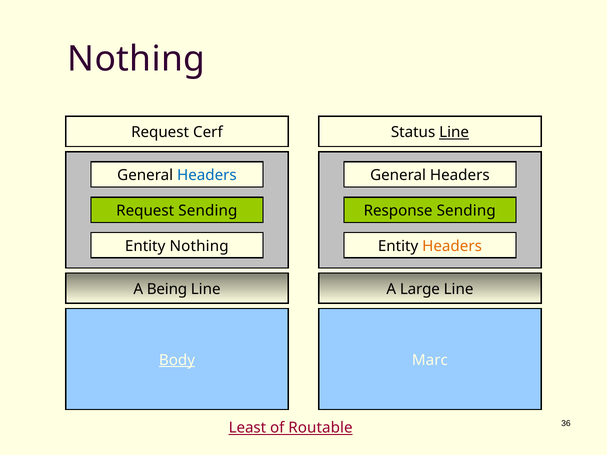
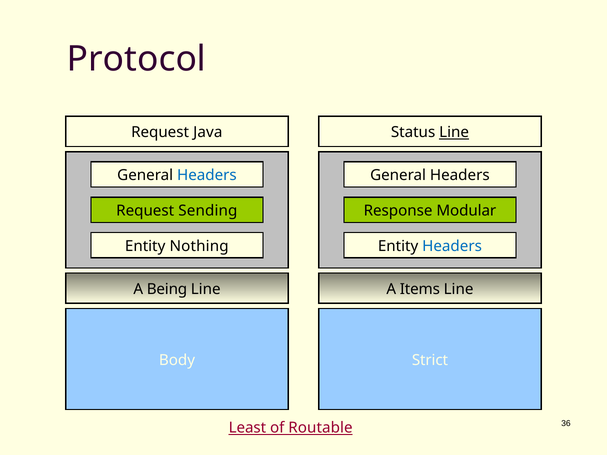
Nothing: Nothing -> Protocol (136, 59)
Cerf: Cerf -> Java (208, 133)
Response Sending: Sending -> Modular (466, 211)
Headers colour: orange -> blue (452, 246)
Large: Large -> Items (420, 289)
Body underline: present -> none (177, 360)
Marc: Marc -> Strict (430, 360)
